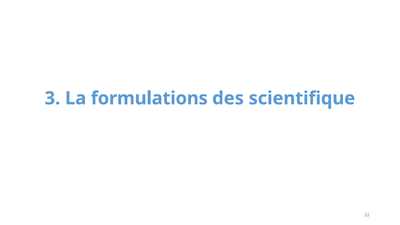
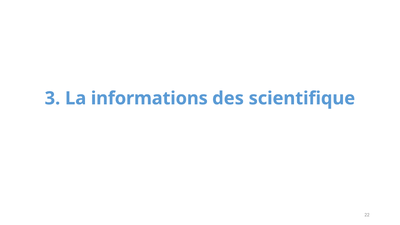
formulations: formulations -> informations (149, 98)
